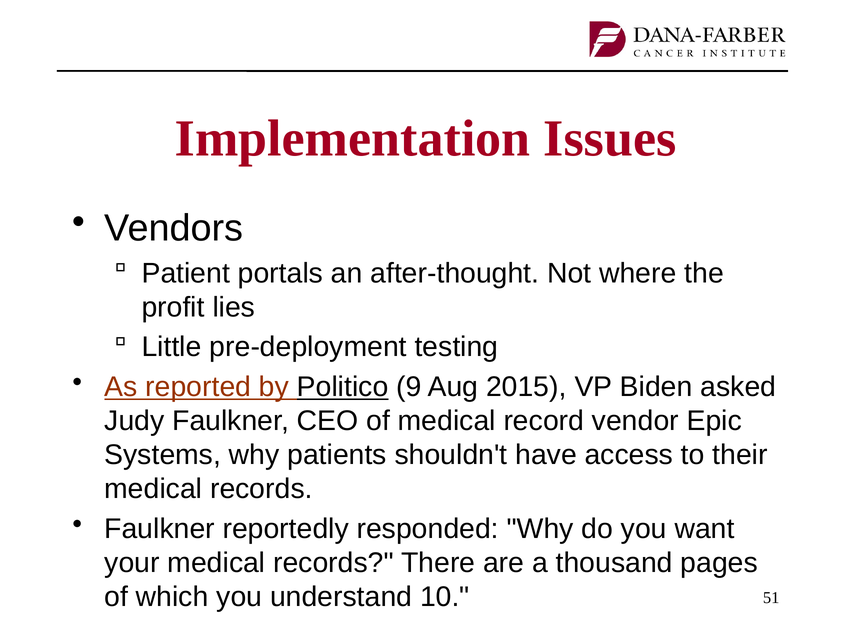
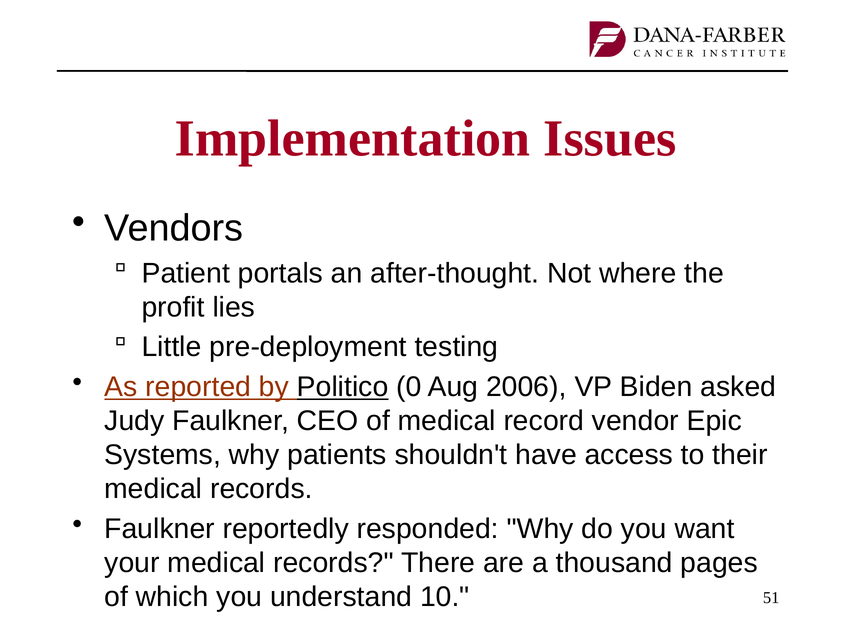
9: 9 -> 0 (409, 387)
2015: 2015 -> 2006 (526, 387)
